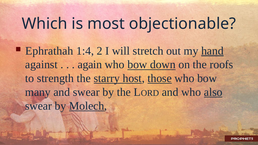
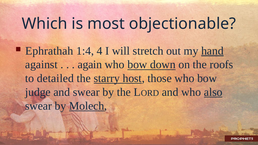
2: 2 -> 4 (100, 51)
strength: strength -> detailed (55, 78)
those underline: present -> none (160, 78)
many: many -> judge (38, 92)
